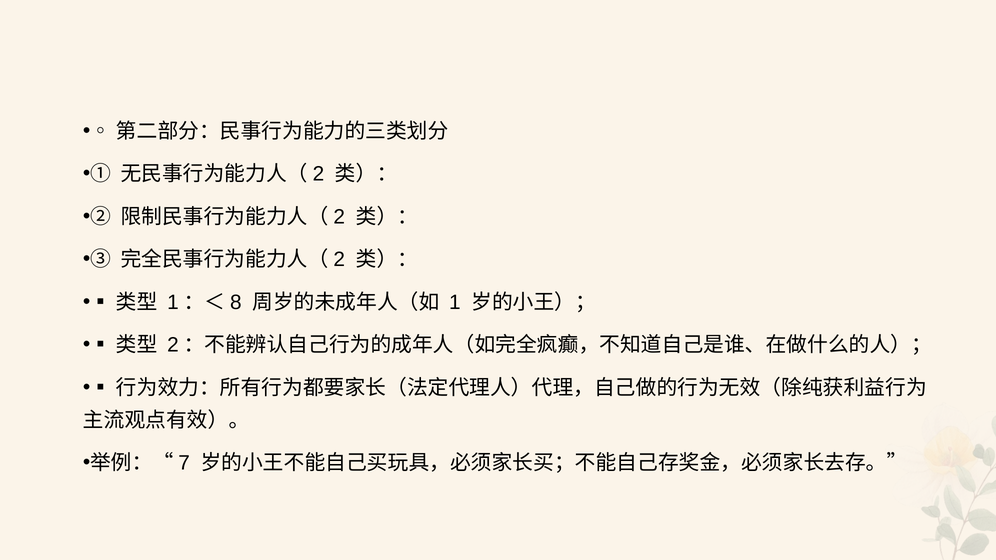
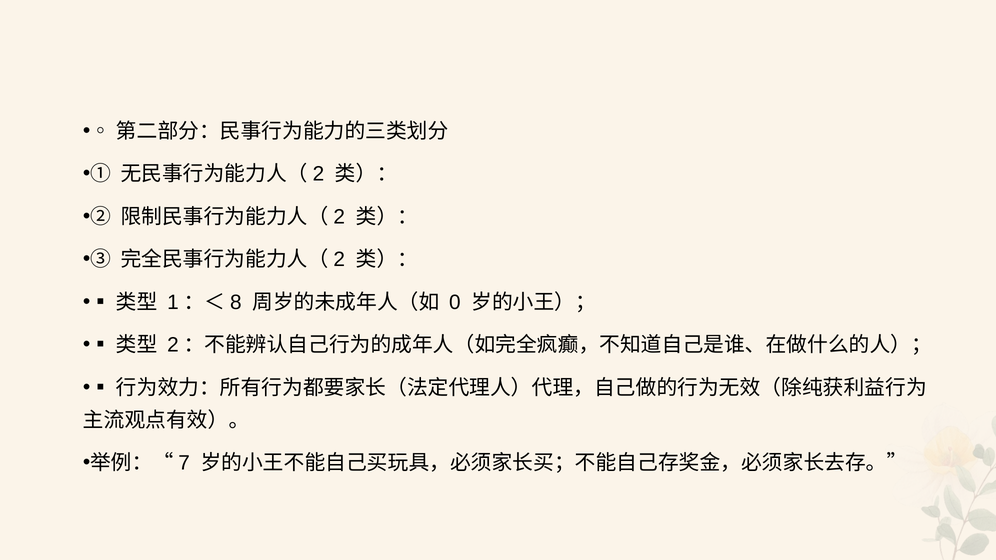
1: 1 -> 0 (455, 303)
